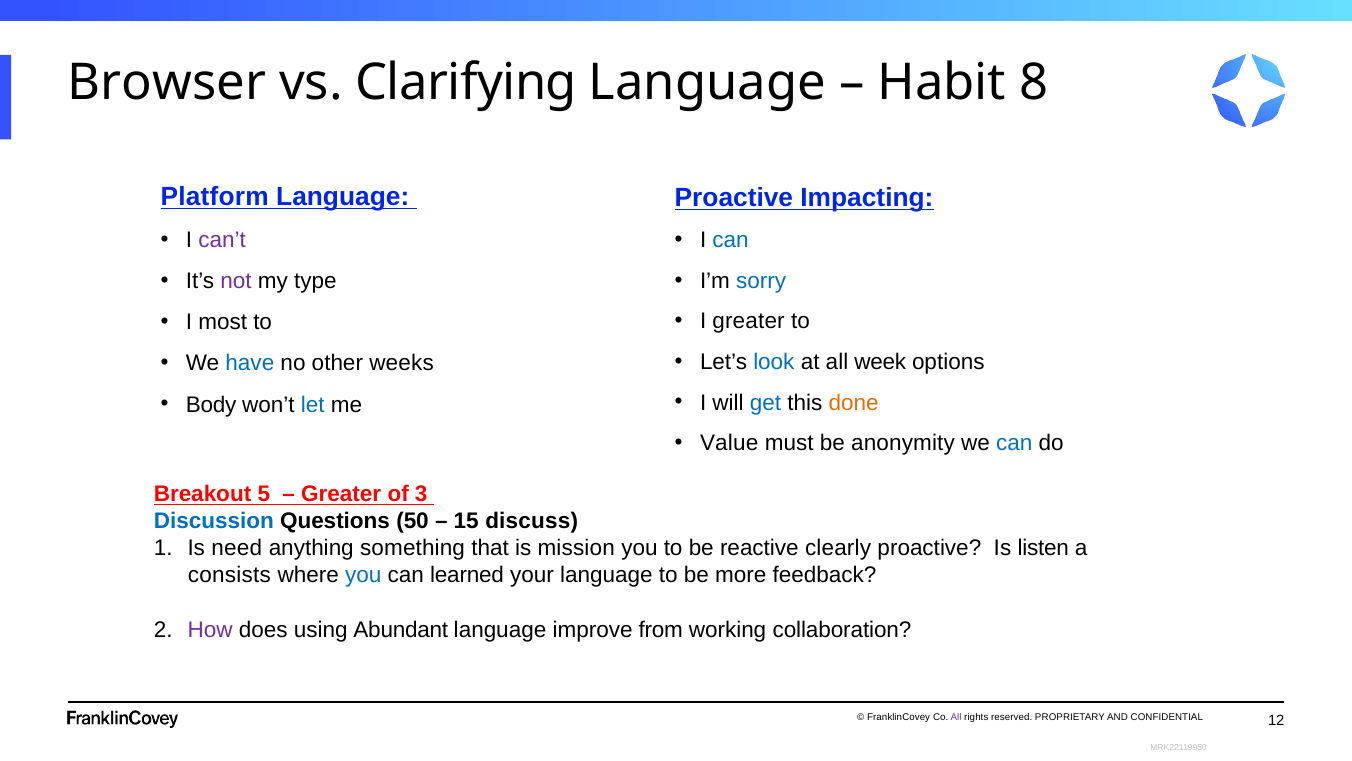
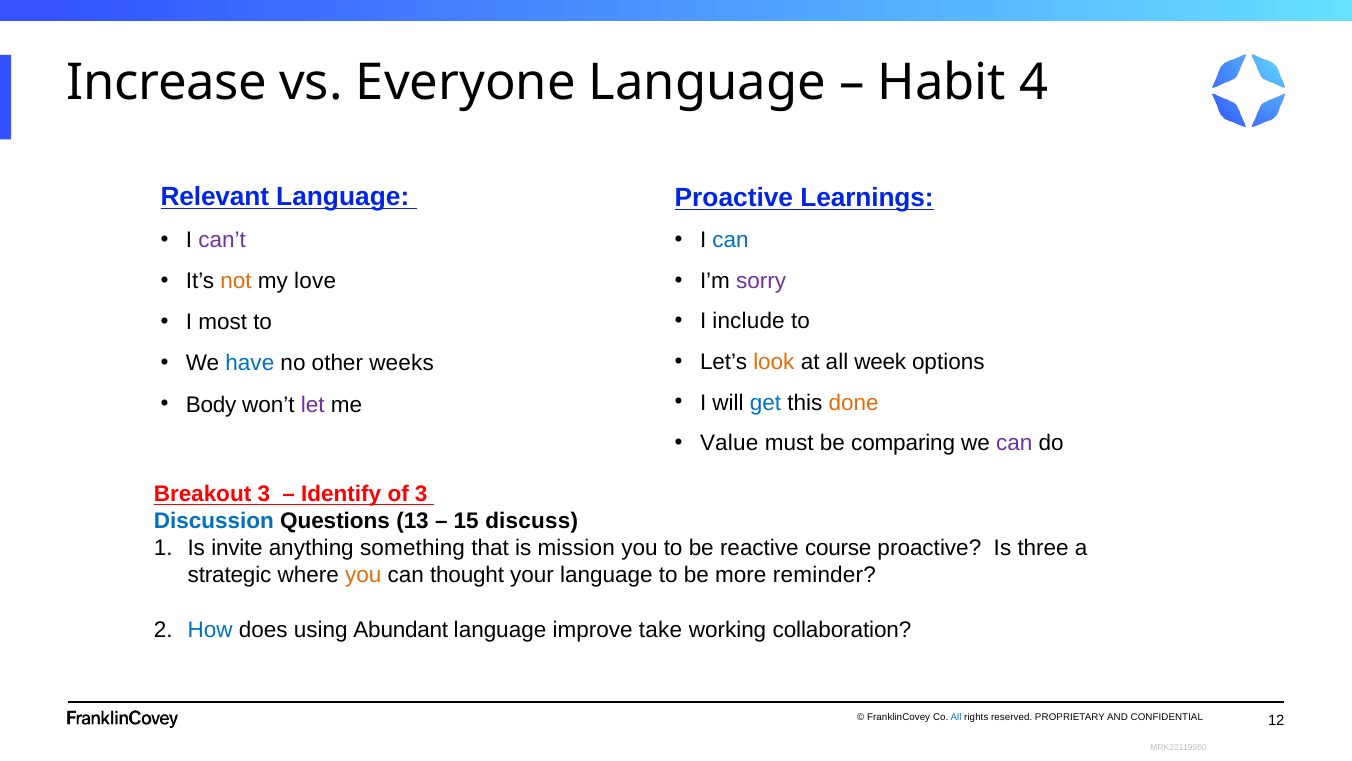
Browser: Browser -> Increase (167, 83)
Clarifying: Clarifying -> Everyone (466, 83)
8: 8 -> 4 (1034, 83)
Platform: Platform -> Relevant (215, 197)
Impacting: Impacting -> Learnings (867, 198)
sorry colour: blue -> purple (761, 281)
not colour: purple -> orange (236, 281)
type: type -> love (315, 281)
I greater: greater -> include (749, 321)
look colour: blue -> orange (774, 362)
let colour: blue -> purple (313, 404)
anonymity: anonymity -> comparing (903, 443)
can colour: blue -> purple (1014, 443)
Breakout 5: 5 -> 3 (264, 494)
Greater: Greater -> Identify (341, 494)
50: 50 -> 13 (413, 521)
need: need -> invite (237, 548)
clearly: clearly -> course (838, 548)
listen: listen -> three (1043, 548)
consists: consists -> strategic (230, 575)
you colour: blue -> orange (363, 575)
learned: learned -> thought (467, 575)
feedback: feedback -> reminder (824, 575)
How colour: purple -> blue (210, 629)
from: from -> take (661, 629)
All colour: purple -> blue (956, 716)
